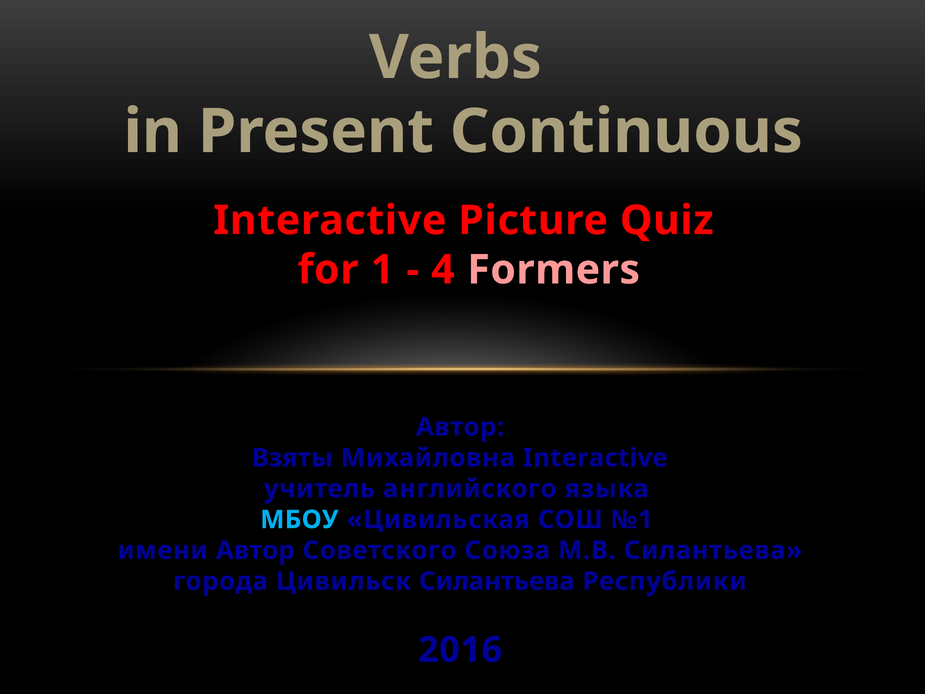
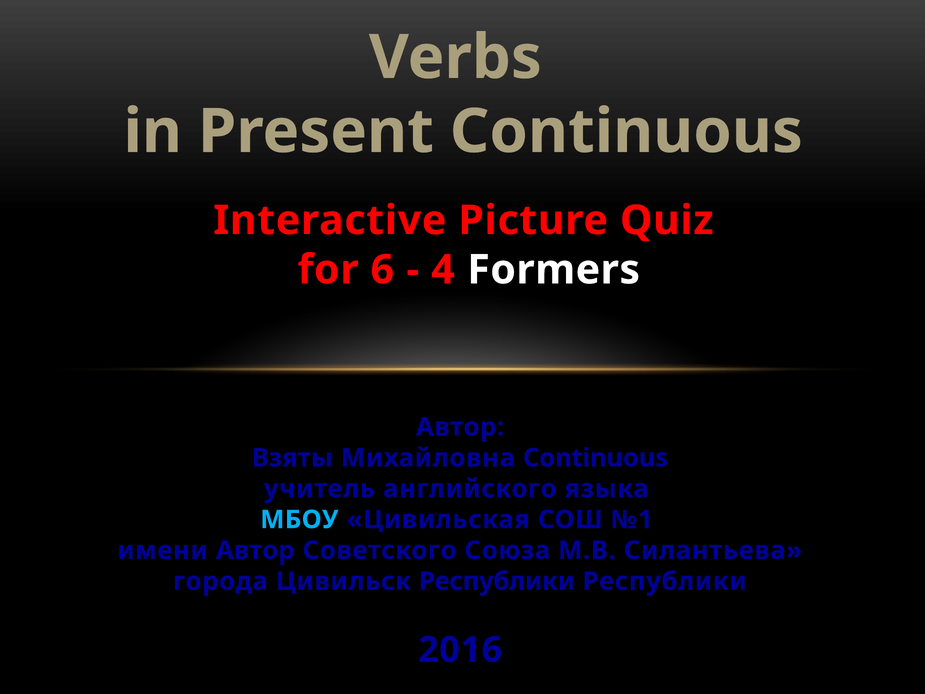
1: 1 -> 6 (382, 270)
Formers colour: pink -> white (554, 270)
Михайловна Interactive: Interactive -> Continuous (595, 458)
Цивильск Силантьева: Силантьева -> Республики (497, 581)
